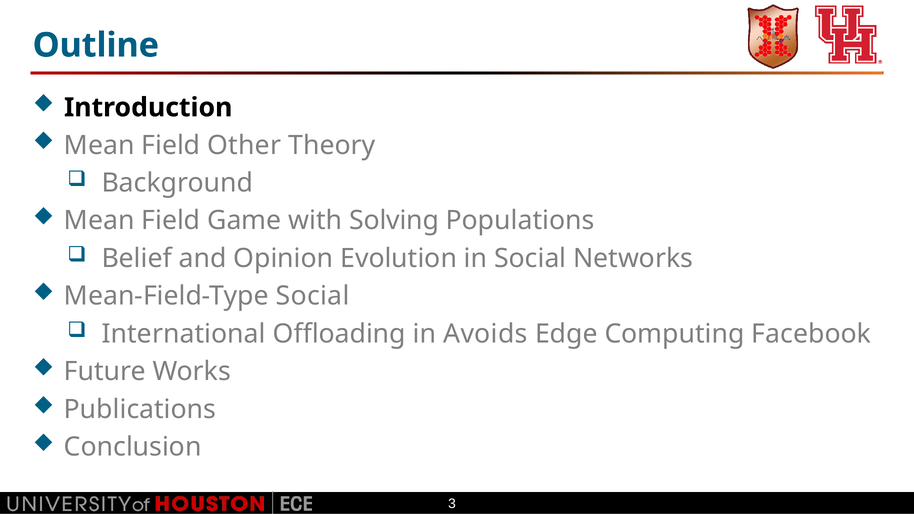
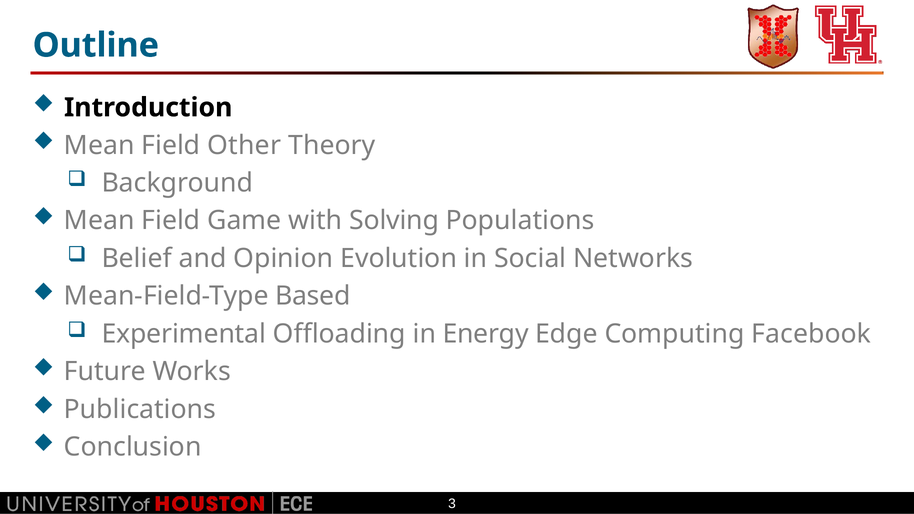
Mean-Field-Type Social: Social -> Based (313, 296)
International: International -> Experimental (184, 334)
Avoids: Avoids -> Energy (486, 334)
